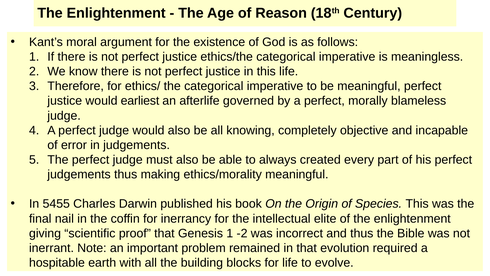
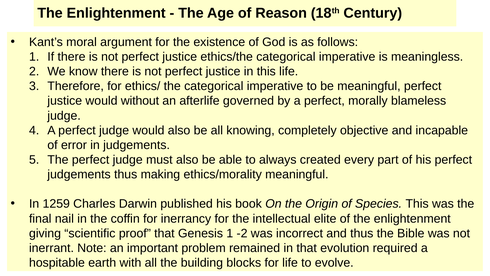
earliest: earliest -> without (140, 101)
5455: 5455 -> 1259 (56, 204)
